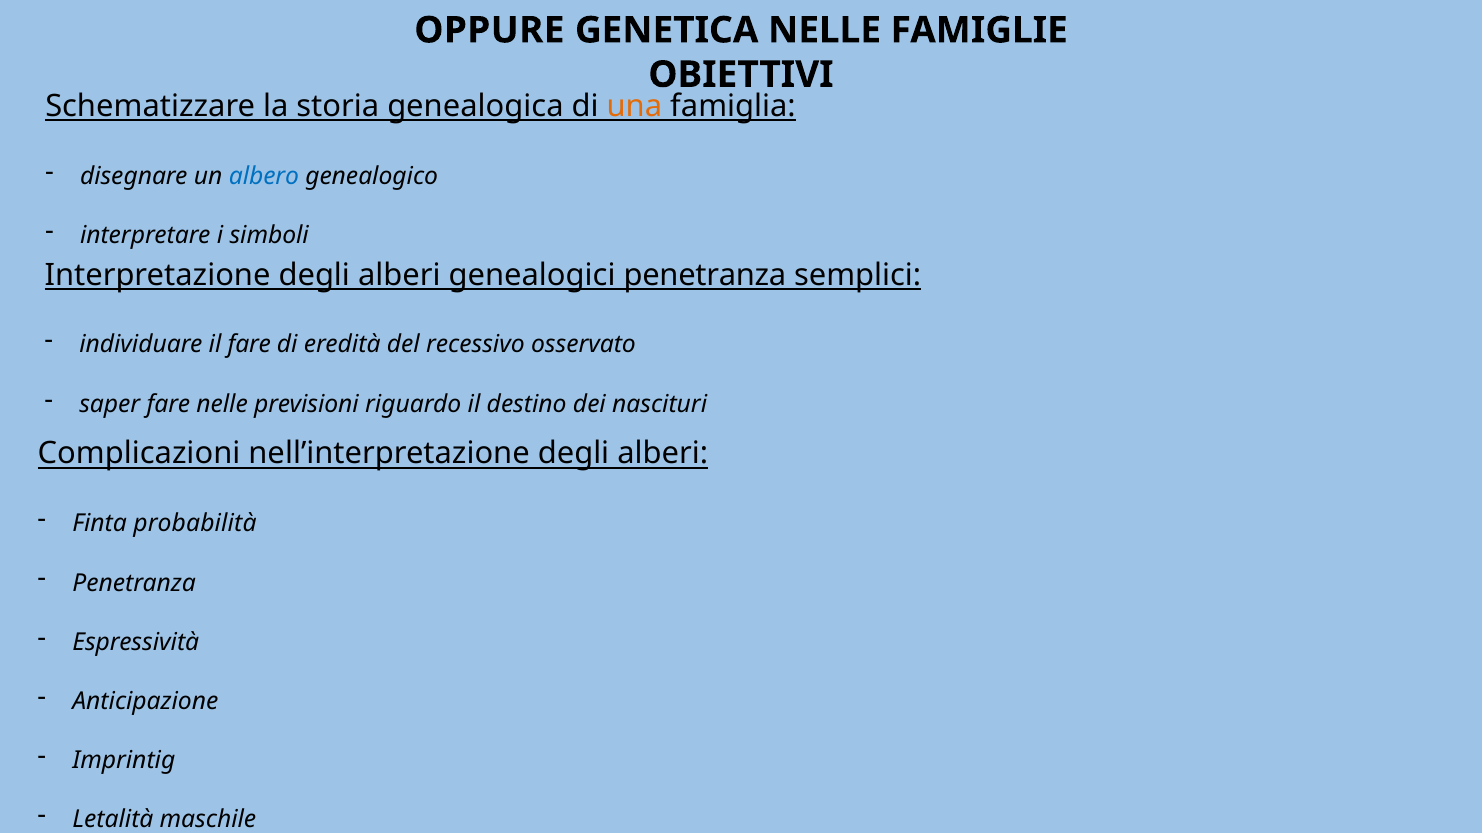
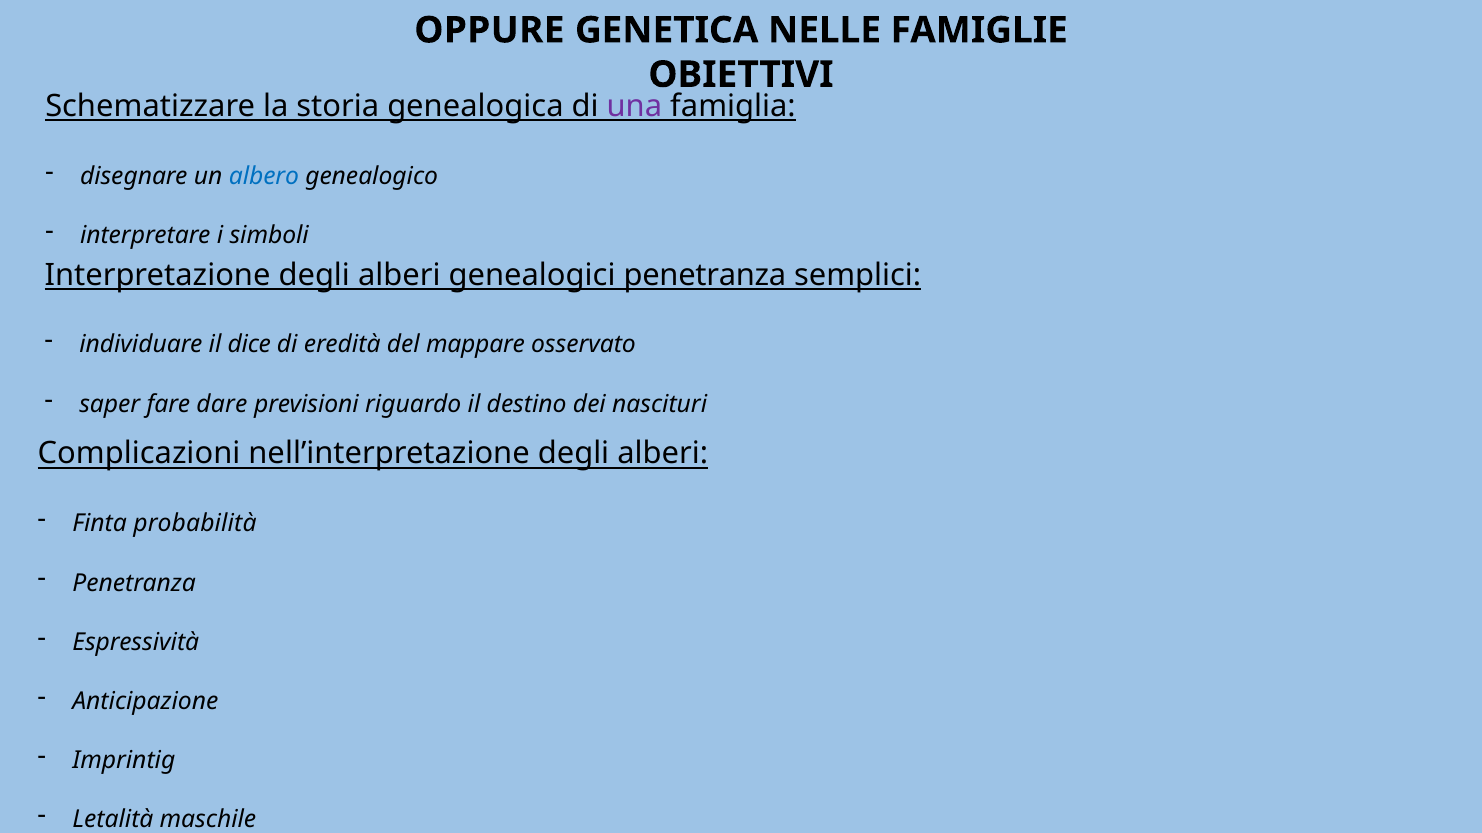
una colour: orange -> purple (634, 106)
il fare: fare -> dice (249, 345)
recessivo: recessivo -> mappare (476, 345)
fare nelle: nelle -> dare (222, 404)
